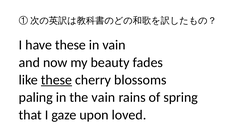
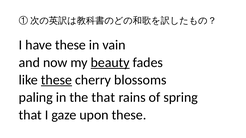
beauty underline: none -> present (110, 63)
the vain: vain -> that (103, 98)
upon loved: loved -> these (129, 115)
